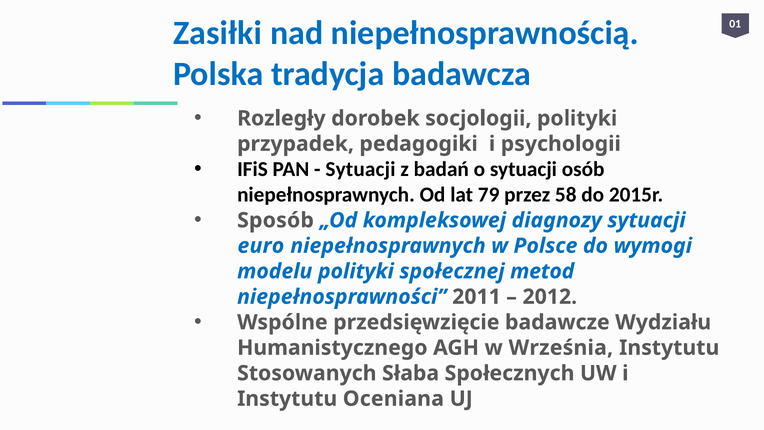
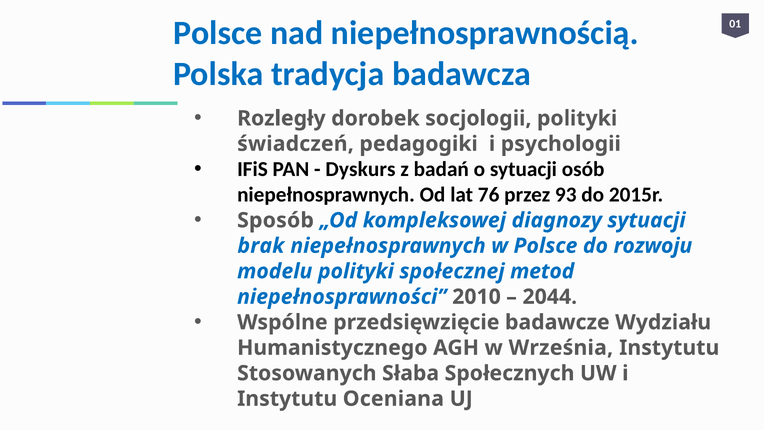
Zasiłki: Zasiłki -> Polsce (218, 33)
przypadek: przypadek -> świadczeń (295, 144)
Sytuacji: Sytuacji -> Dyskurs (360, 169)
79: 79 -> 76 (489, 195)
58: 58 -> 93 (566, 195)
euro: euro -> brak (261, 246)
wymogi: wymogi -> rozwoju (653, 246)
2011: 2011 -> 2010 (477, 297)
2012: 2012 -> 2044 (550, 297)
